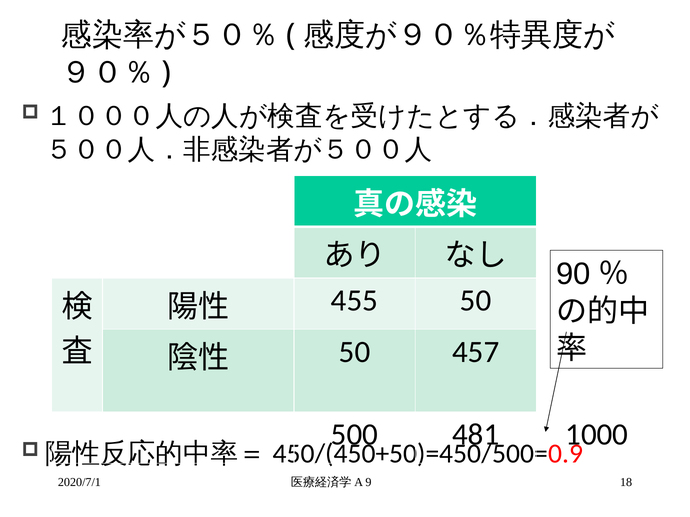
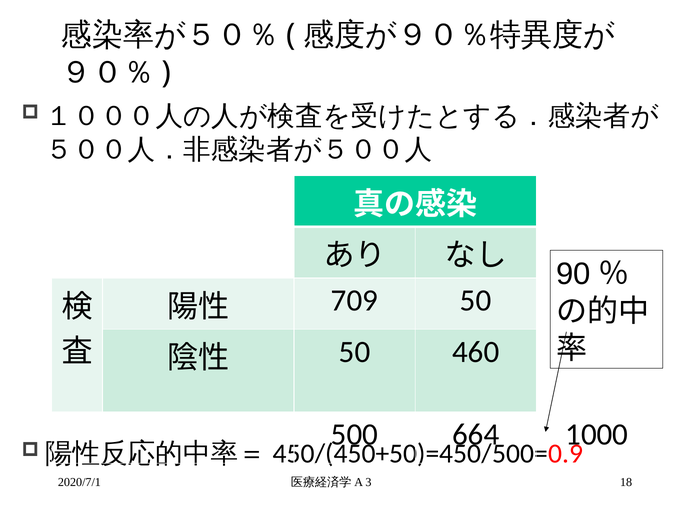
455: 455 -> 709 (355, 301)
457: 457 -> 460 (476, 352)
481: 481 -> 664 (476, 435)
9: 9 -> 3 (368, 483)
